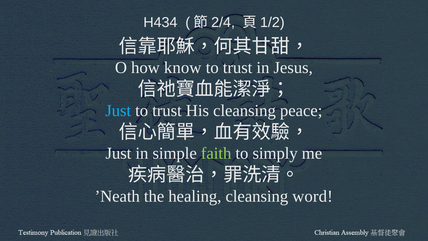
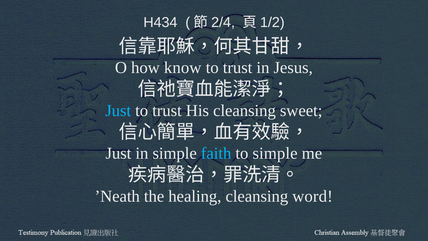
peace: peace -> sweet (301, 110)
faith colour: light green -> light blue (216, 153)
to simply: simply -> simple (275, 153)
